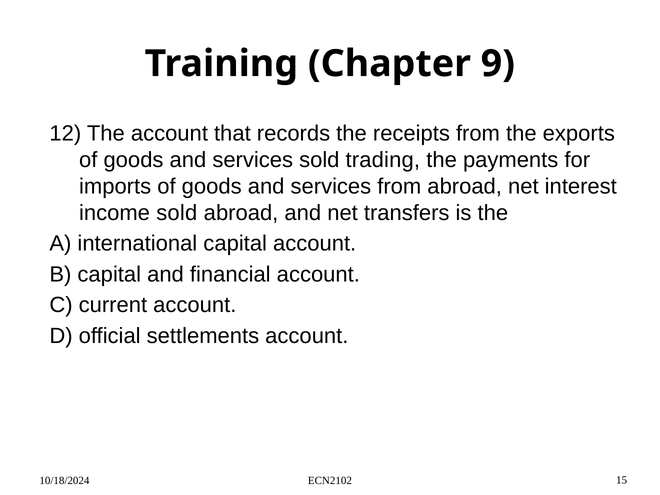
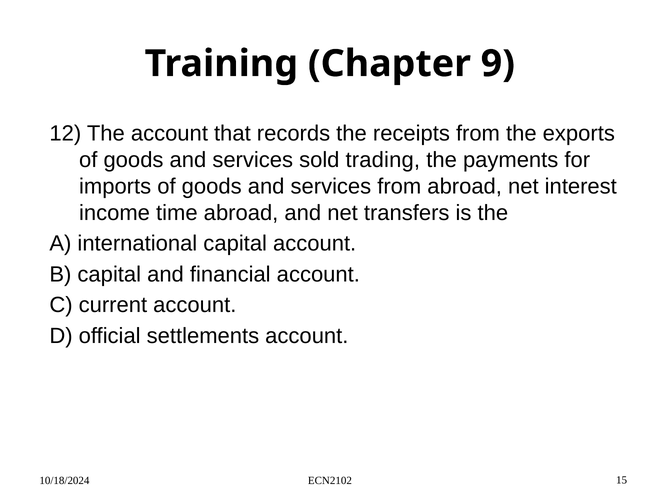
income sold: sold -> time (177, 213)
